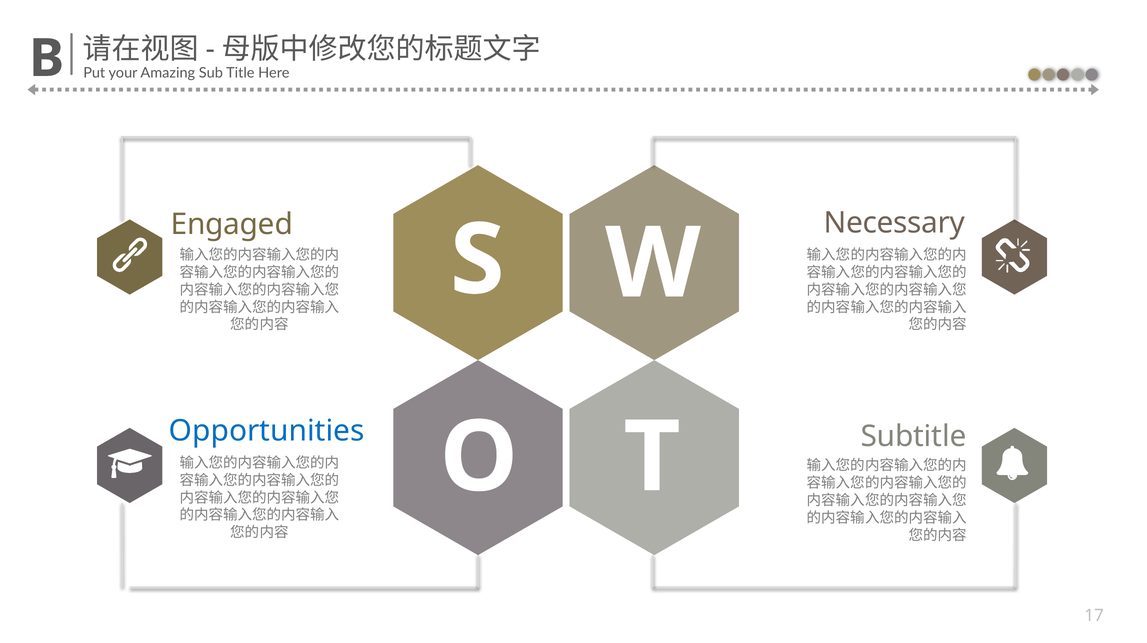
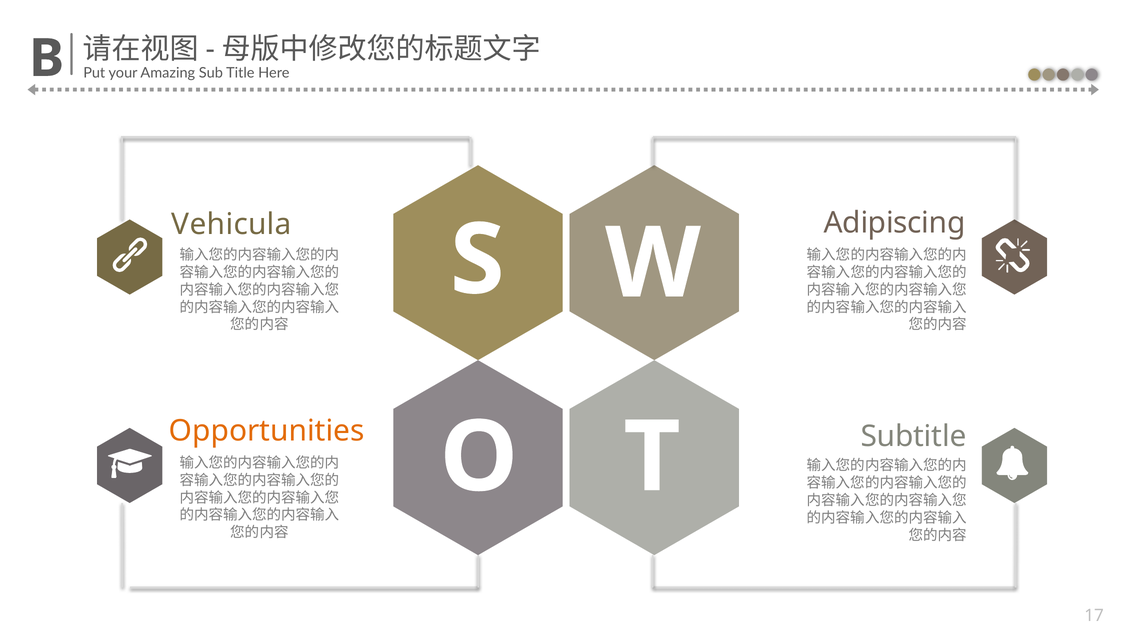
Necessary: Necessary -> Adipiscing (895, 223)
Engaged: Engaged -> Vehicula (232, 225)
Opportunities colour: blue -> orange (267, 431)
